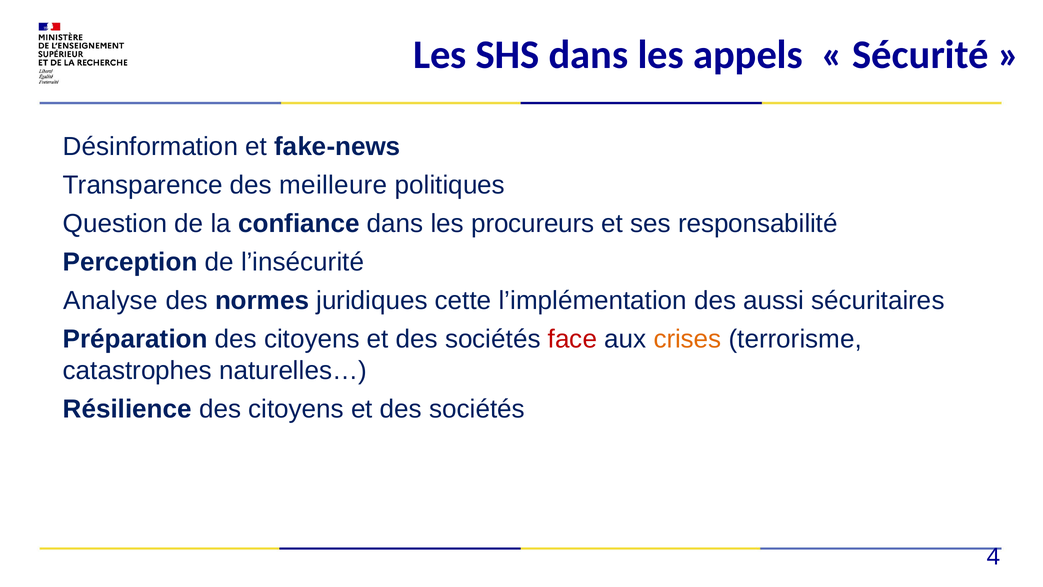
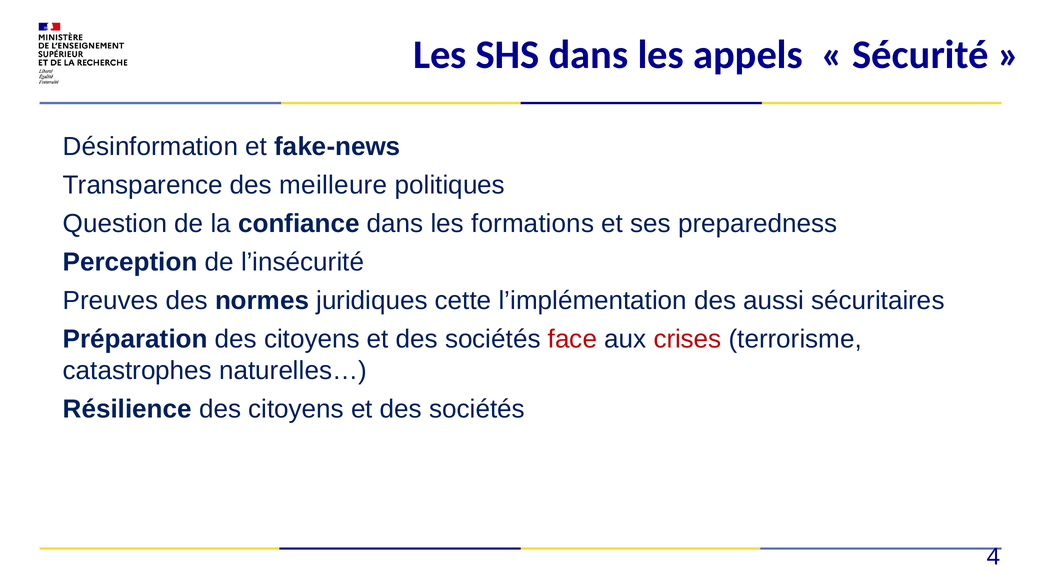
procureurs: procureurs -> formations (533, 224)
responsabilité: responsabilité -> preparedness (758, 224)
Analyse: Analyse -> Preuves (111, 301)
crises colour: orange -> red (688, 339)
